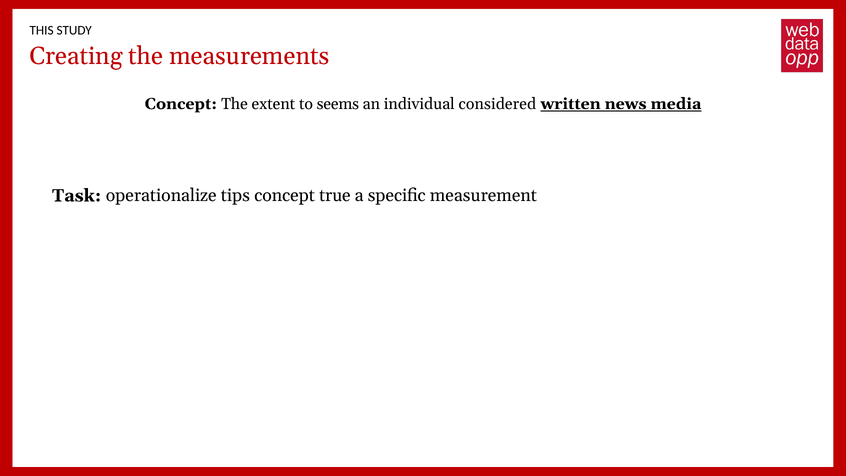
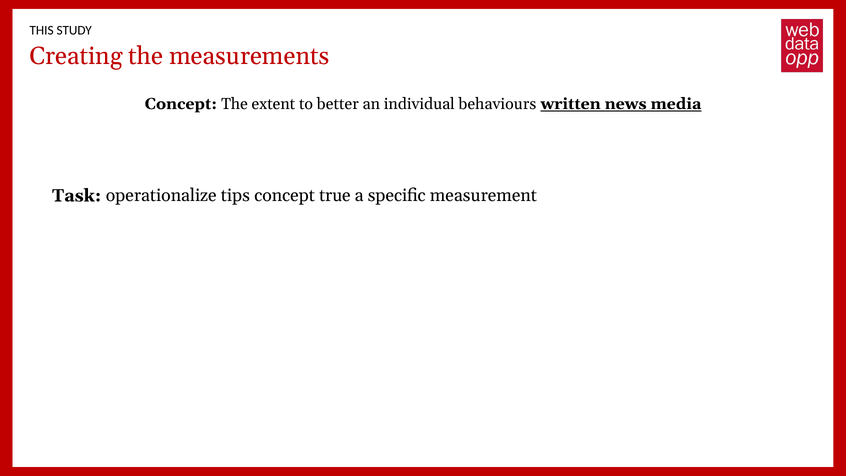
seems: seems -> better (338, 104)
considered: considered -> behaviours (497, 104)
